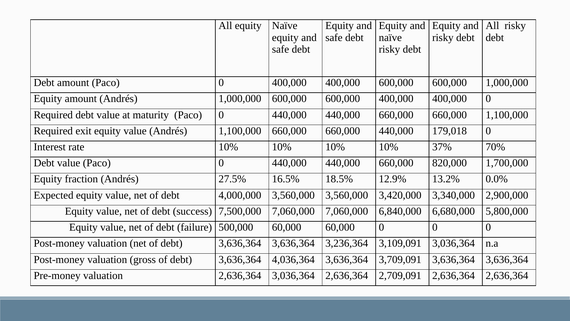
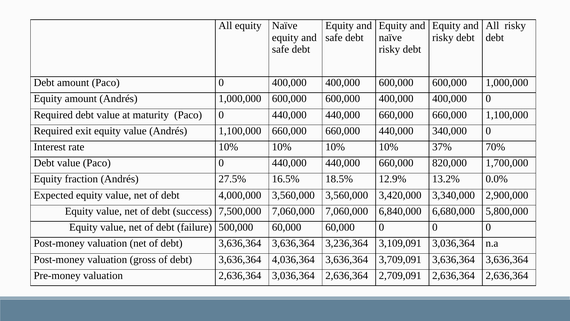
179,018: 179,018 -> 340,000 (450, 131)
